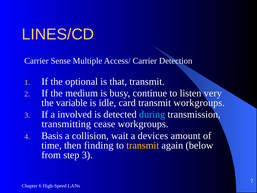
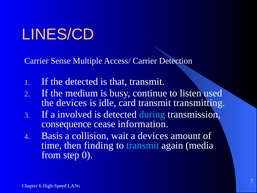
the optional: optional -> detected (82, 82)
very: very -> used (213, 93)
the variable: variable -> devices (72, 103)
transmit workgroups: workgroups -> transmitting (199, 103)
transmitting: transmitting -> consequence (66, 124)
cease workgroups: workgroups -> information (143, 124)
transmit colour: yellow -> light blue (143, 145)
below: below -> media (199, 145)
step 3: 3 -> 0 (87, 155)
